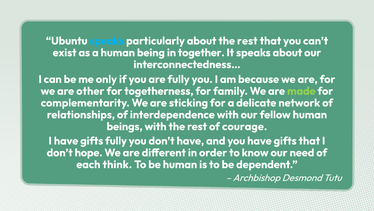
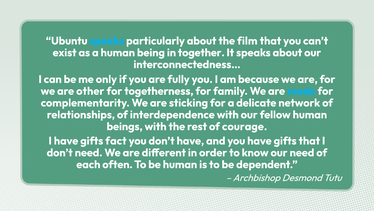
about the rest: rest -> film (247, 41)
made colour: light green -> light blue (301, 91)
gifts fully: fully -> fact (116, 140)
don’t hope: hope -> need (89, 152)
think: think -> often (117, 164)
